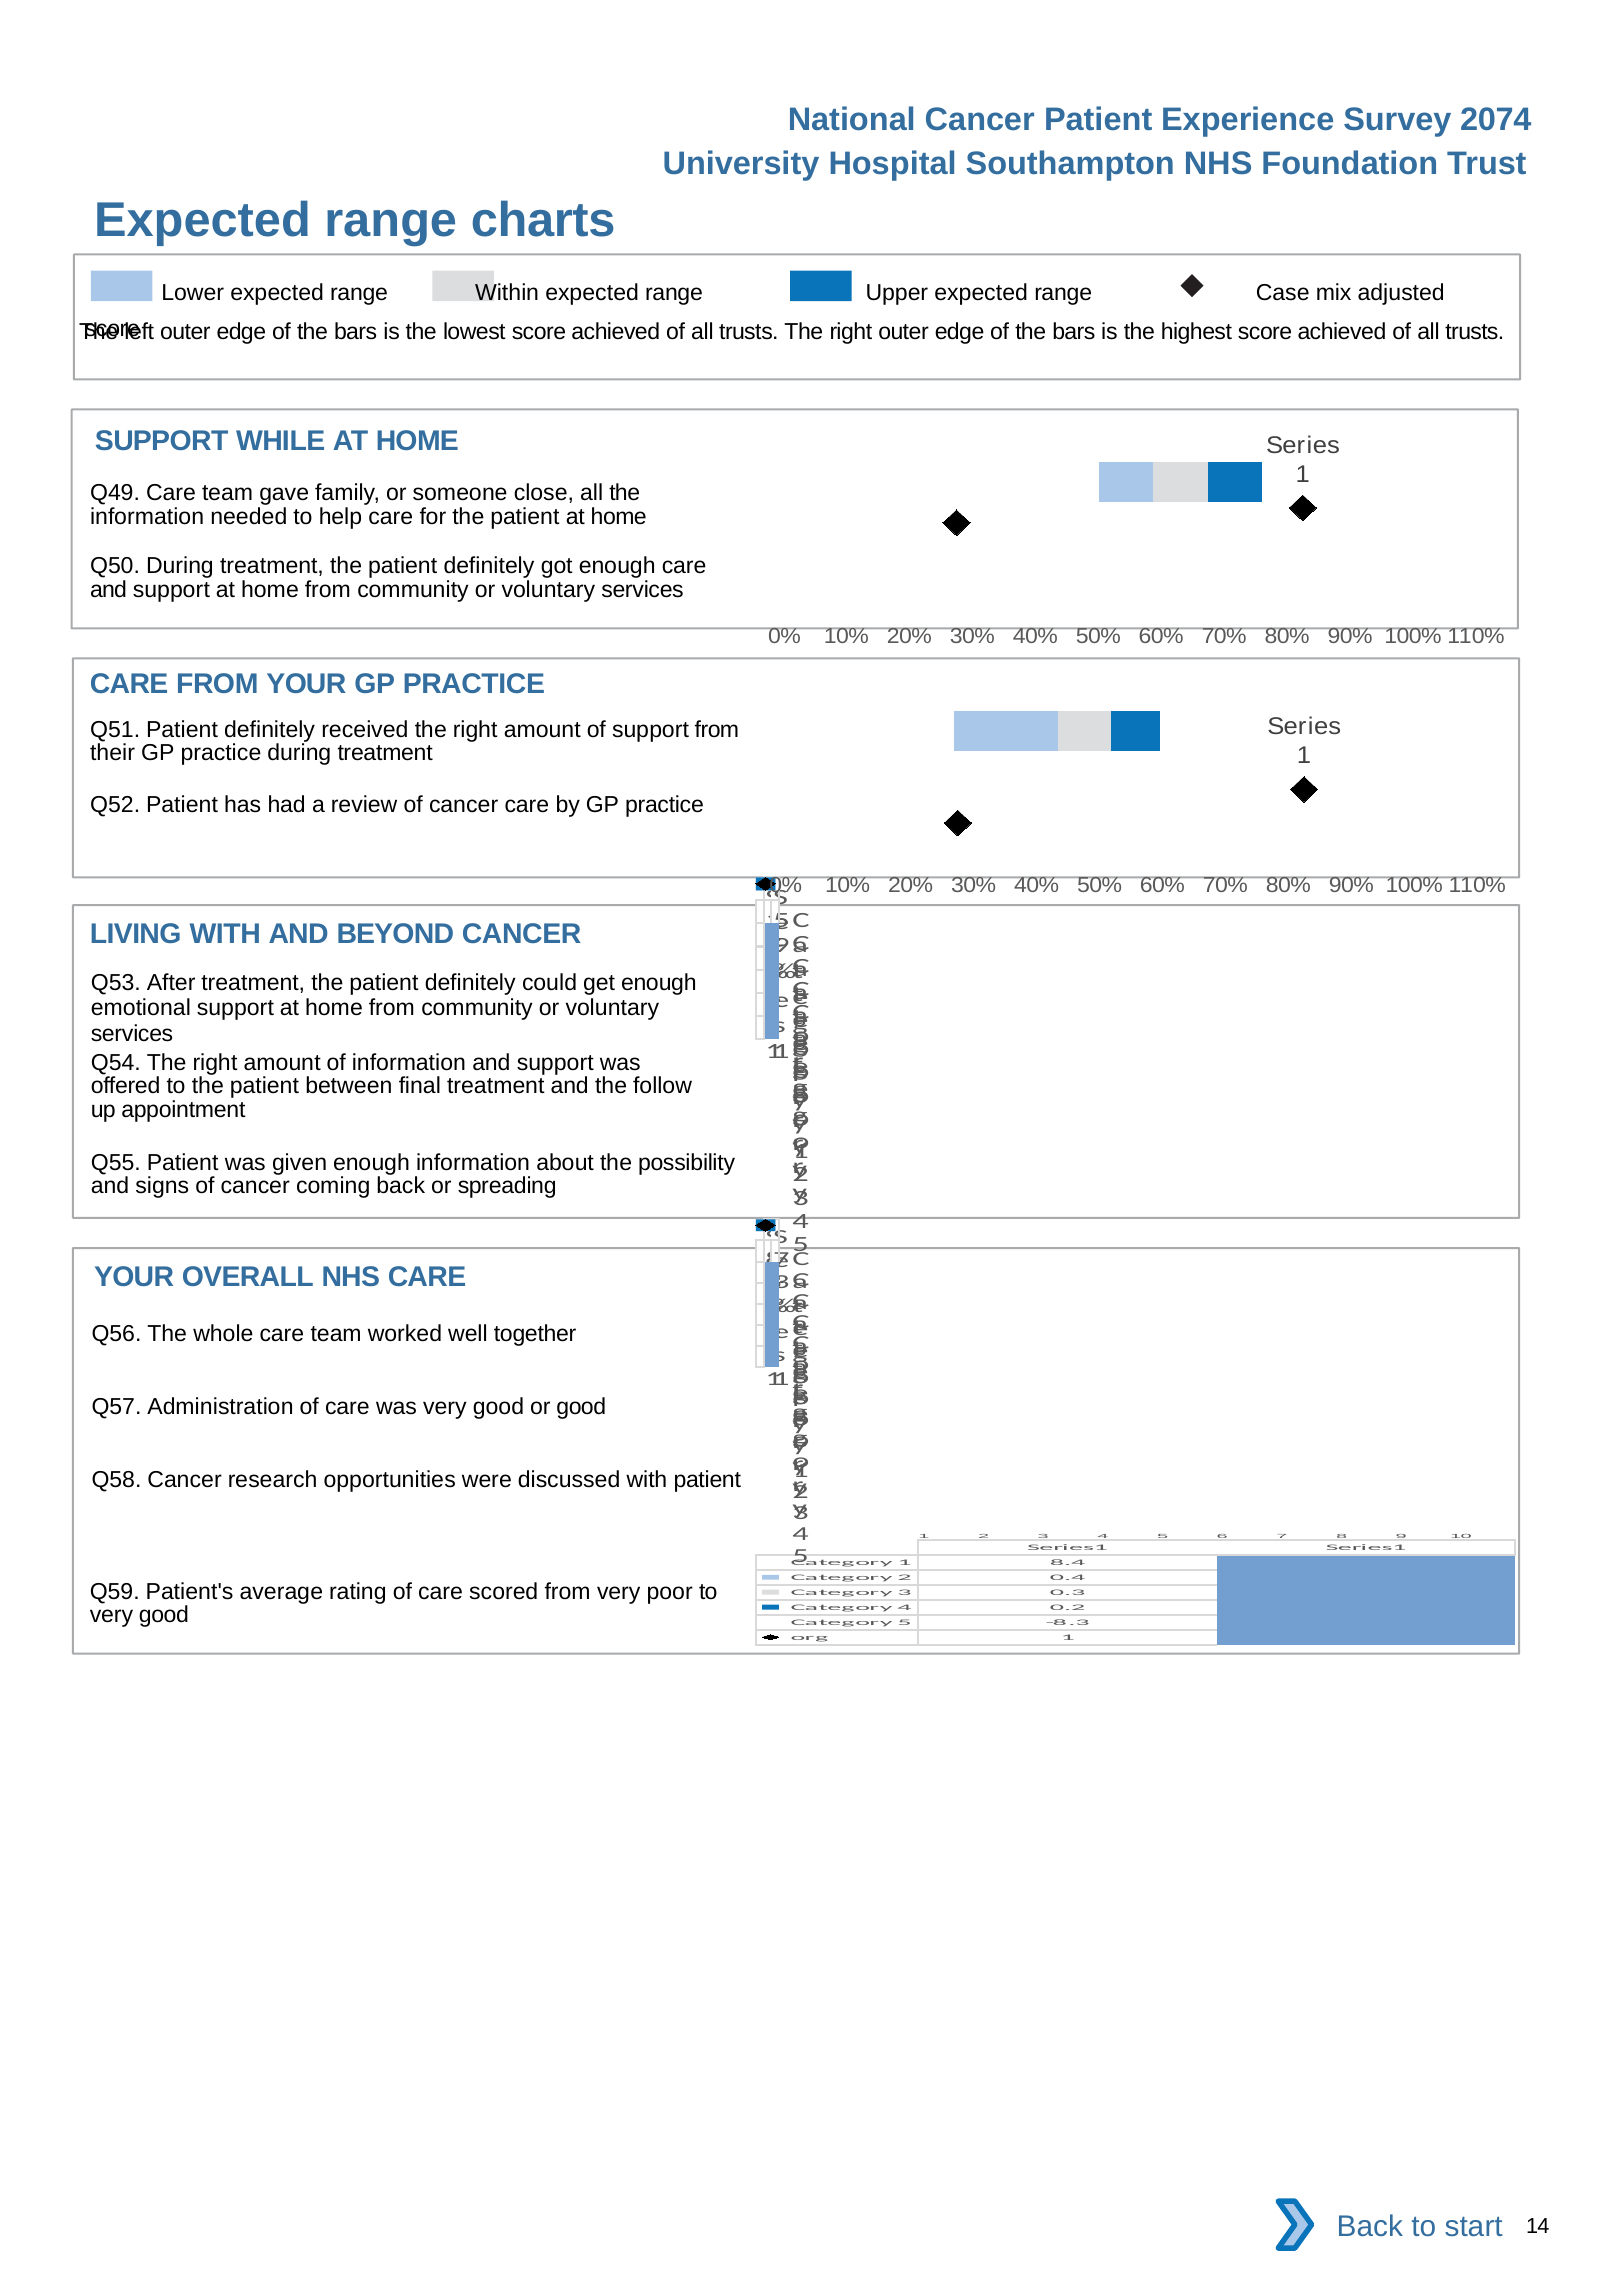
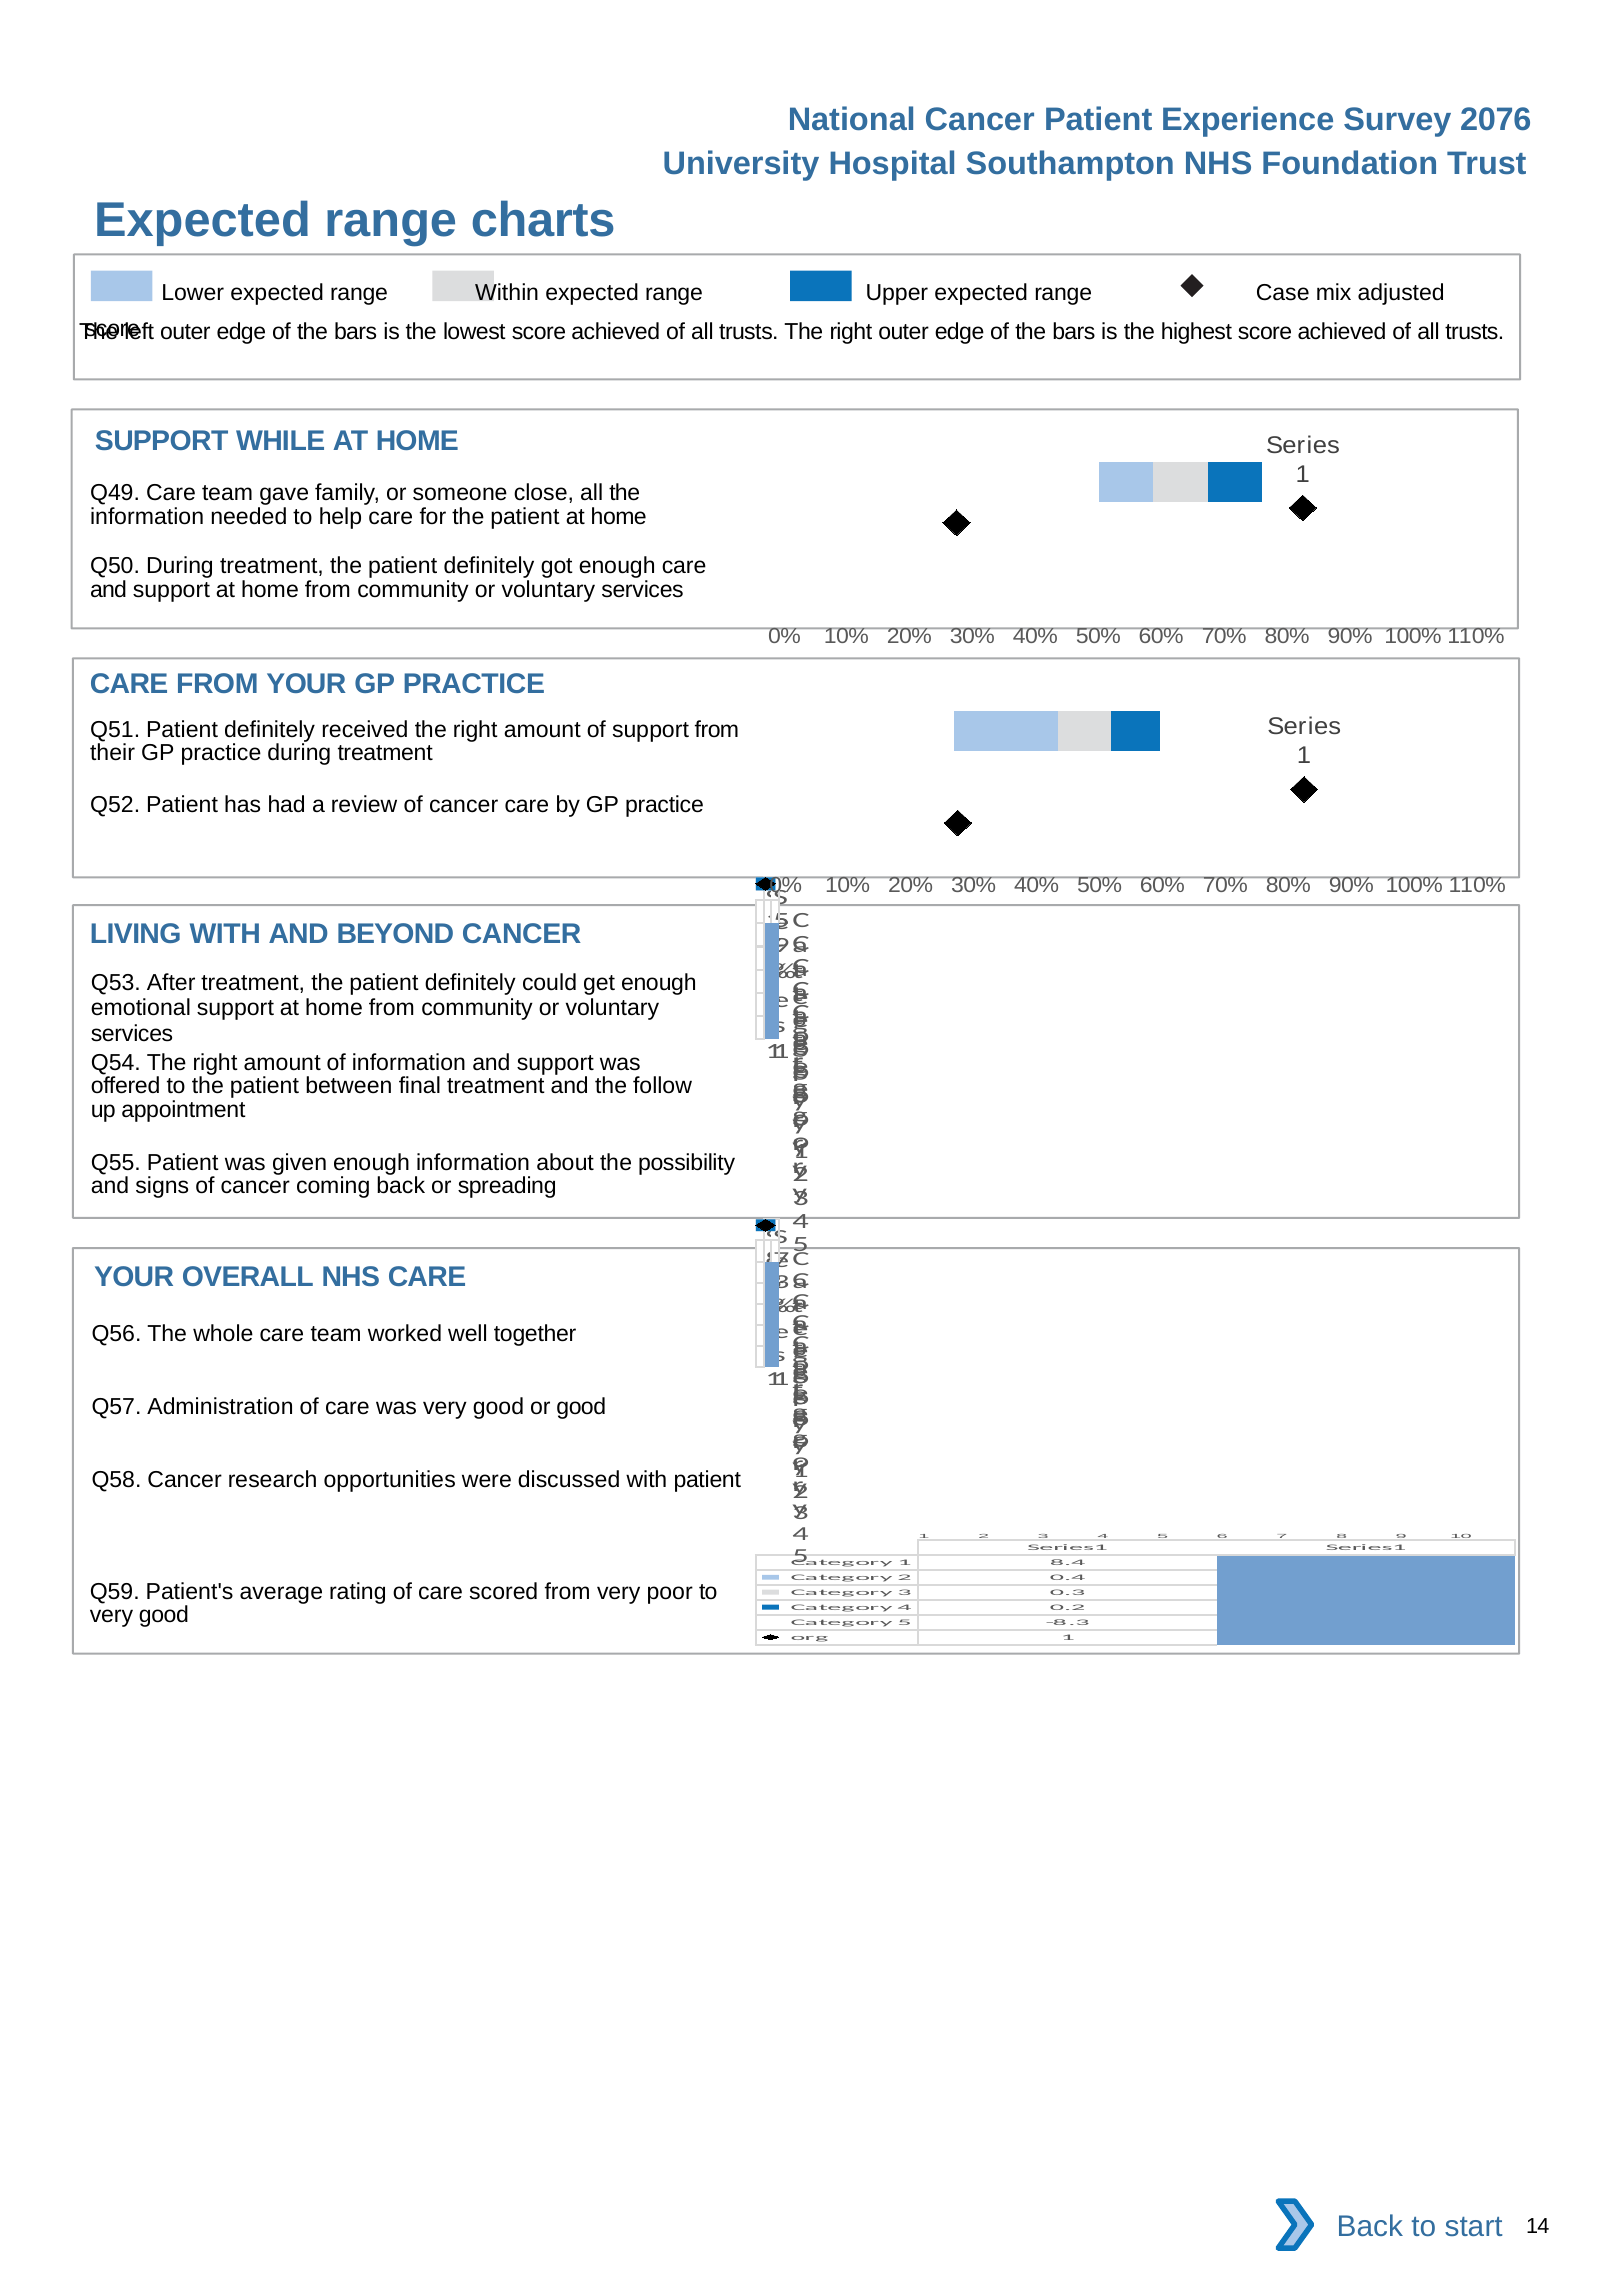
2074: 2074 -> 2076 (1496, 120)
